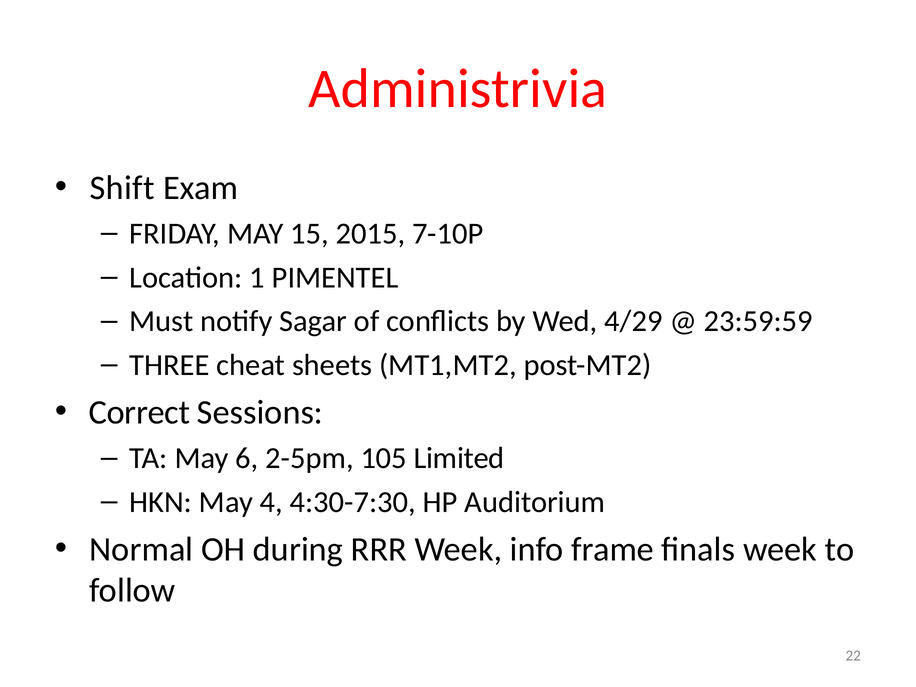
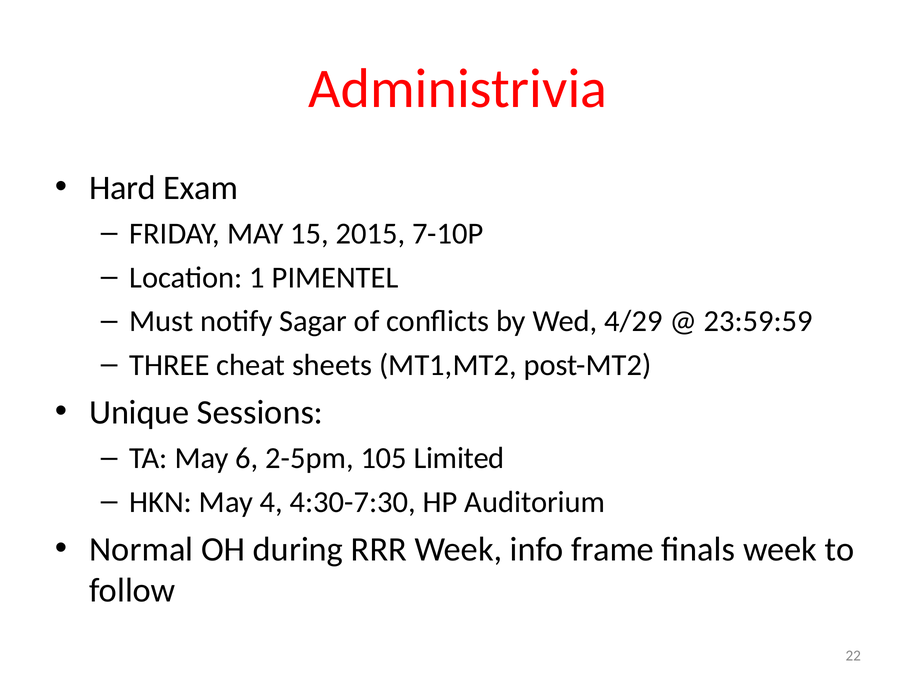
Shift: Shift -> Hard (123, 188)
Correct: Correct -> Unique (139, 412)
